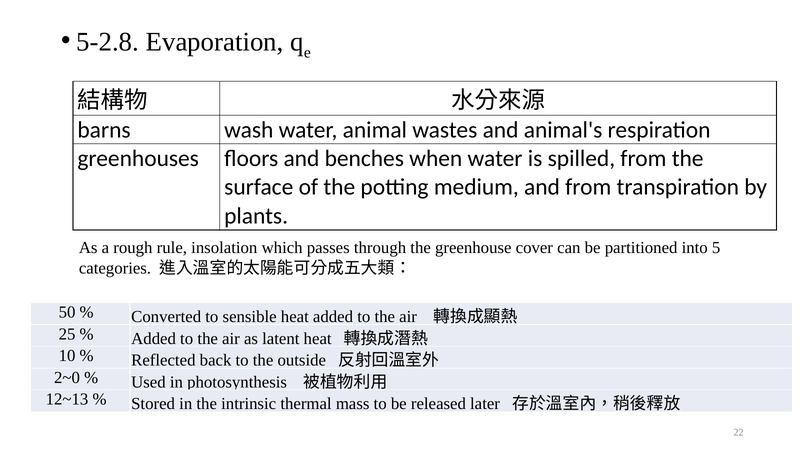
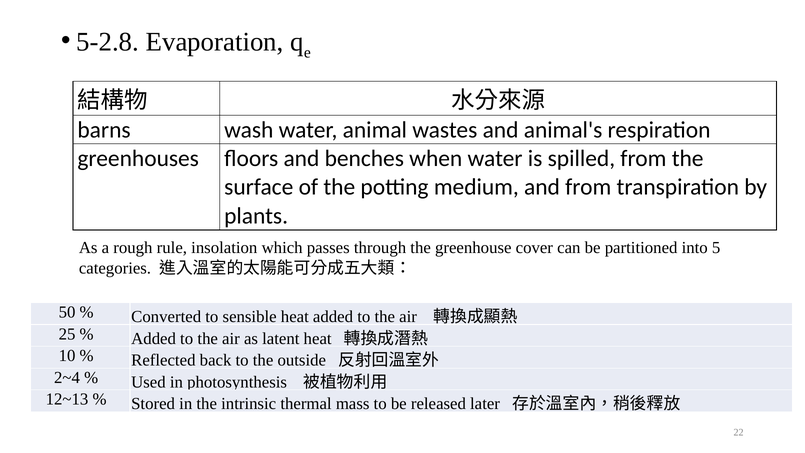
2~0: 2~0 -> 2~4 (67, 377)
